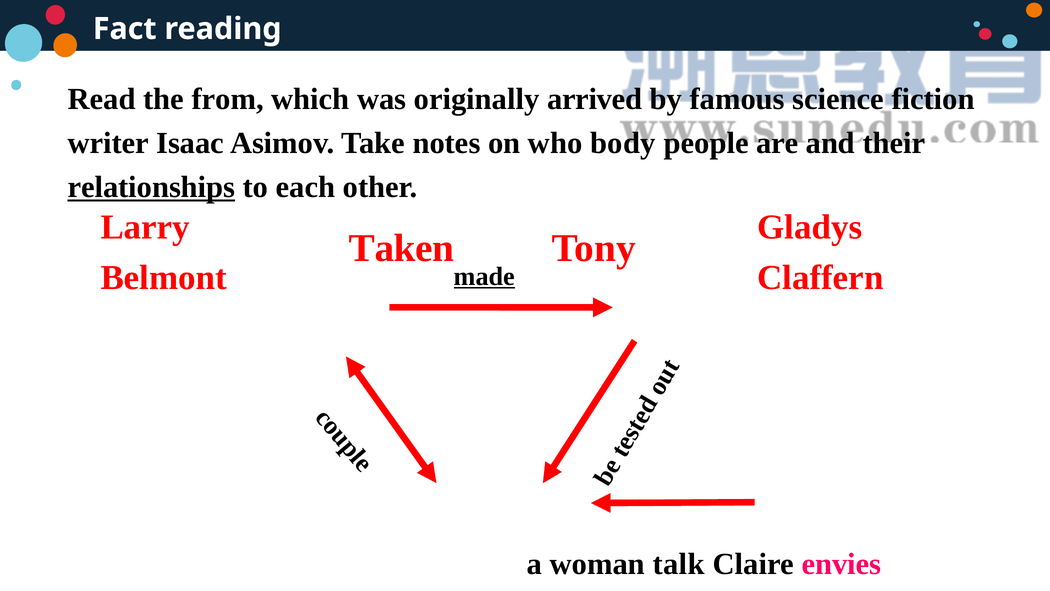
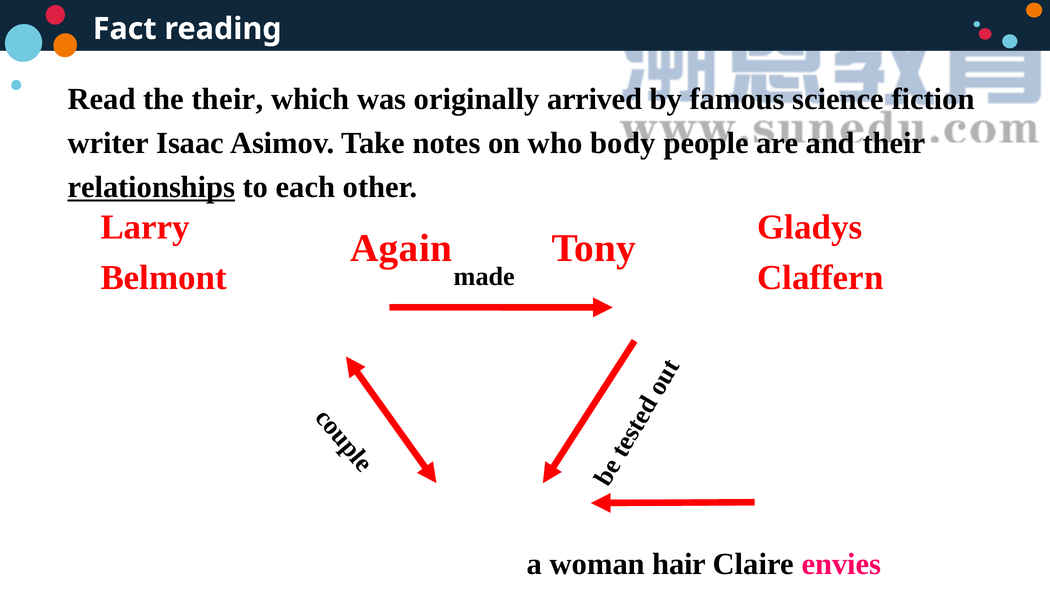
the from: from -> their (227, 99)
Taken: Taken -> Again (401, 248)
made underline: present -> none (484, 276)
talk: talk -> hair (679, 564)
